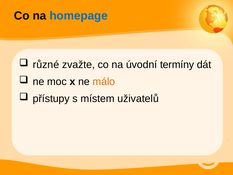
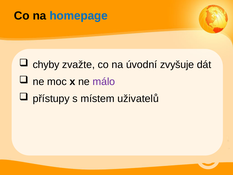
různé: různé -> chyby (46, 65)
termíny: termíny -> zvyšuje (177, 65)
málo colour: orange -> purple (104, 82)
